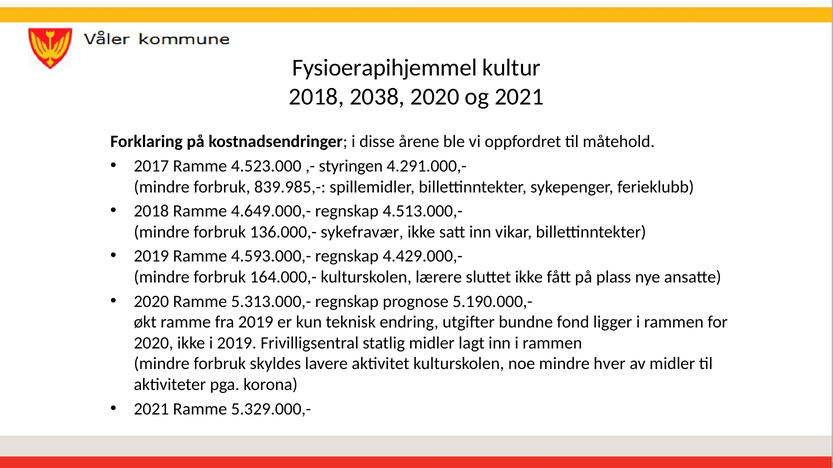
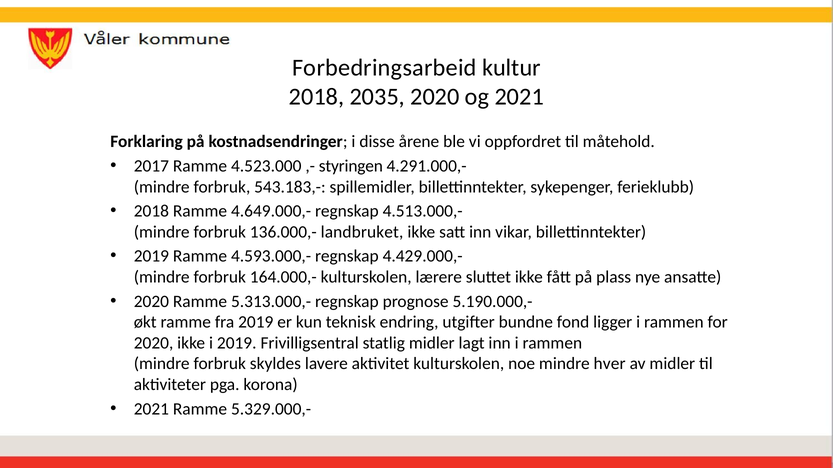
Fysioerapihjemmel: Fysioerapihjemmel -> Forbedringsarbeid (384, 68)
2038: 2038 -> 2035 (377, 97)
839.985,-: 839.985,- -> 543.183,- (290, 187)
sykefravær: sykefravær -> landbruket (362, 232)
